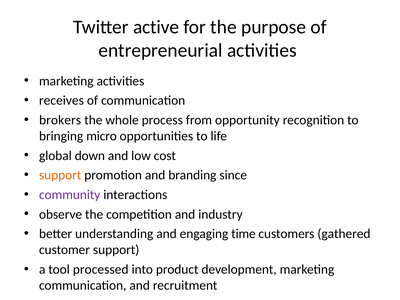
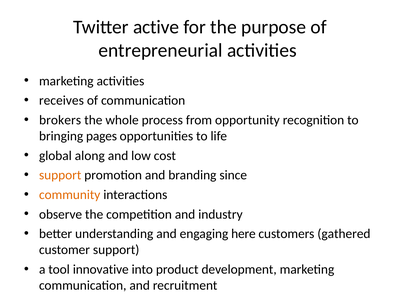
micro: micro -> pages (102, 136)
down: down -> along (90, 156)
community colour: purple -> orange (70, 195)
time: time -> here (243, 234)
processed: processed -> innovative (101, 269)
